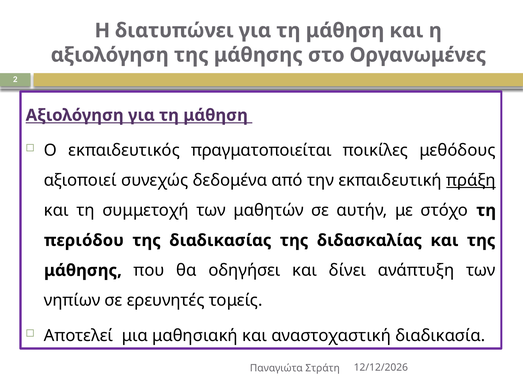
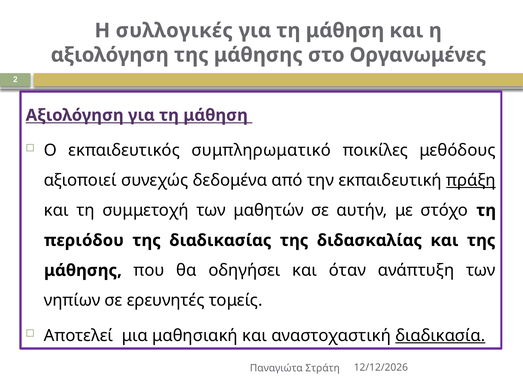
διατυπώνει: διατυπώνει -> συλλογικές (174, 31)
πραγματοποιείται: πραγματοποιείται -> συμπληρωματικό (261, 150)
δίνει: δίνει -> όταν (347, 271)
διαδικασία underline: none -> present (440, 336)
